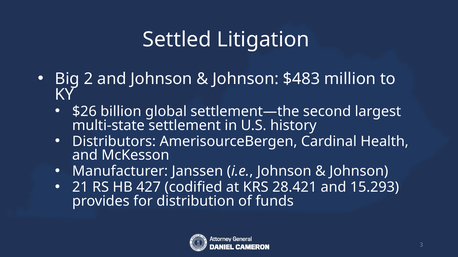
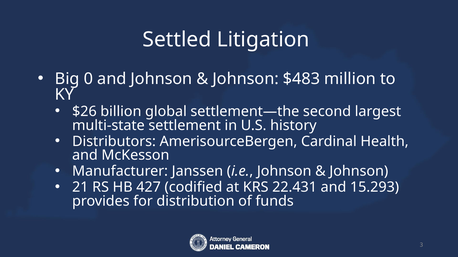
2: 2 -> 0 (88, 79)
28.421: 28.421 -> 22.431 (295, 188)
